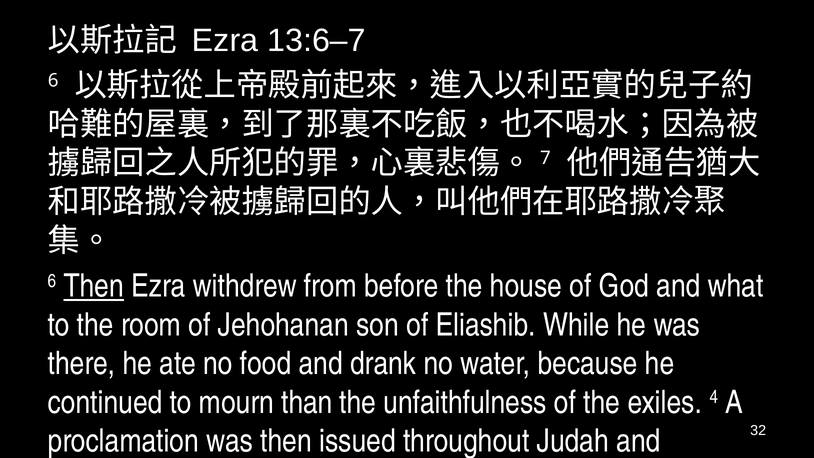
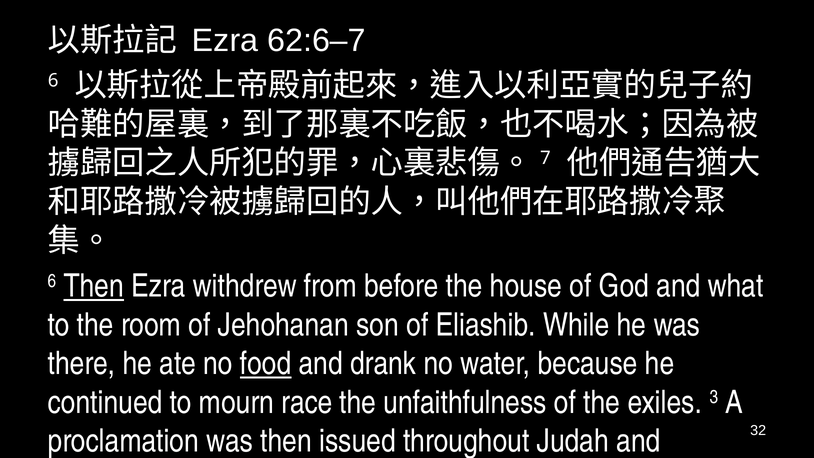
13:6–7: 13:6–7 -> 62:6–7 (317, 41)
food underline: none -> present (266, 364)
than: than -> race (307, 402)
4: 4 -> 3 (714, 397)
